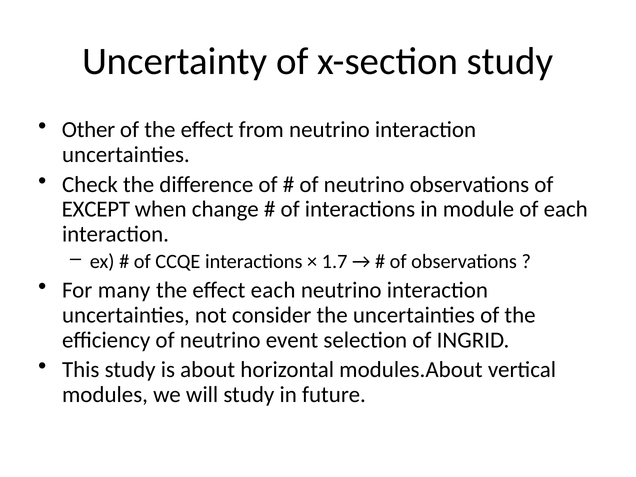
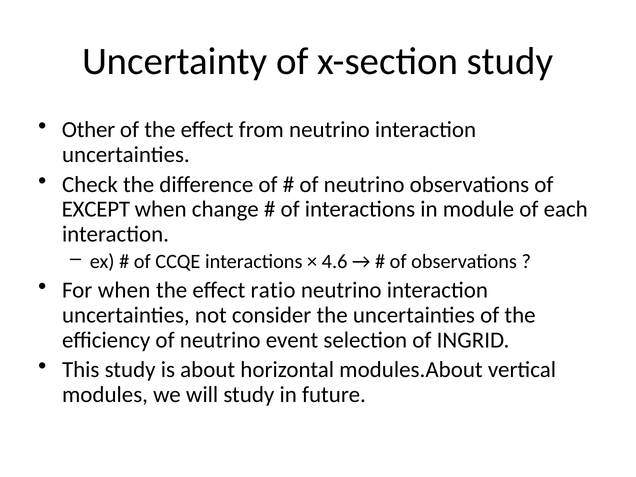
1.7: 1.7 -> 4.6 (335, 262)
For many: many -> when (124, 290)
effect each: each -> ratio (273, 290)
